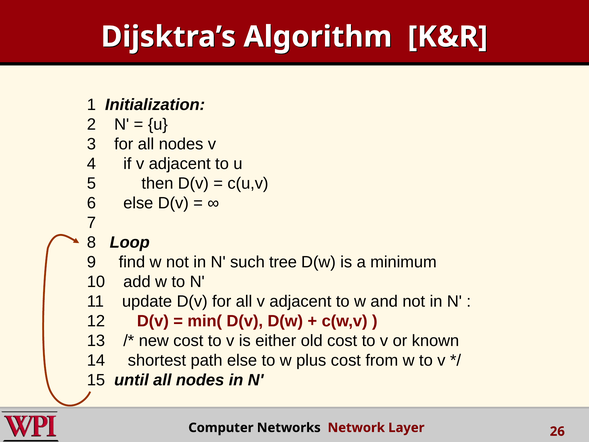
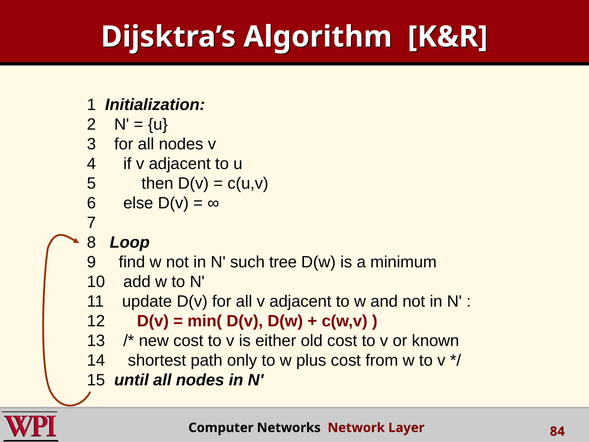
path else: else -> only (242, 360)
26: 26 -> 84 (557, 431)
